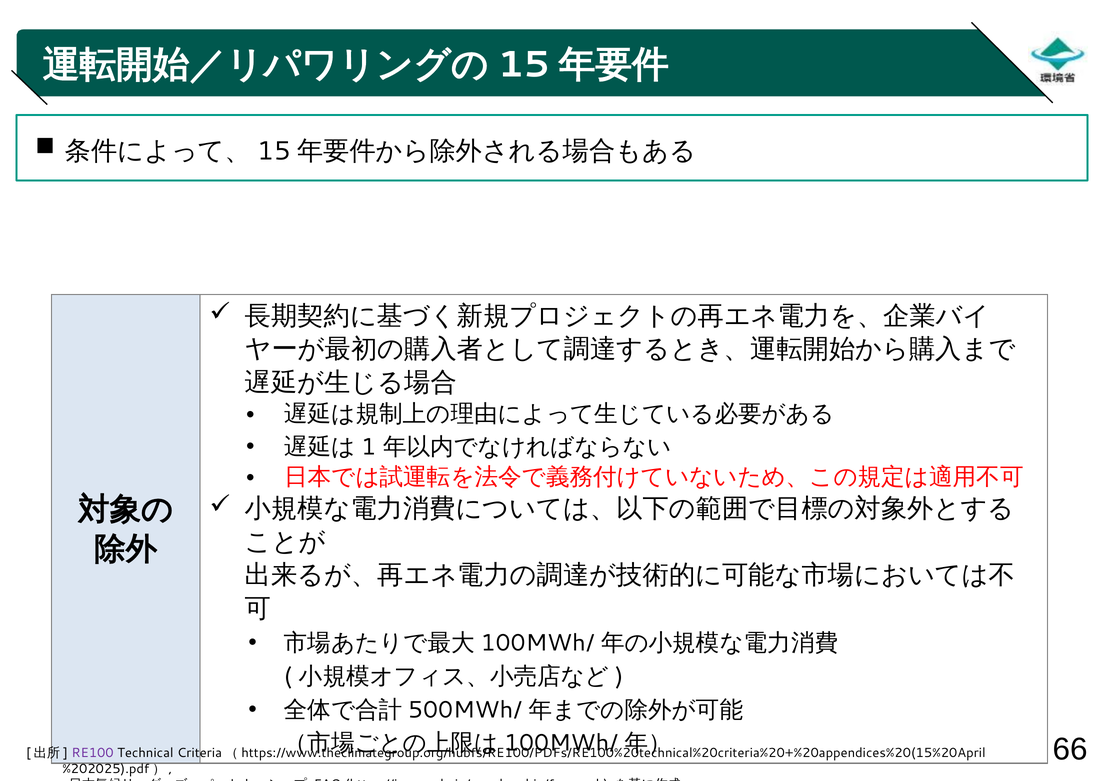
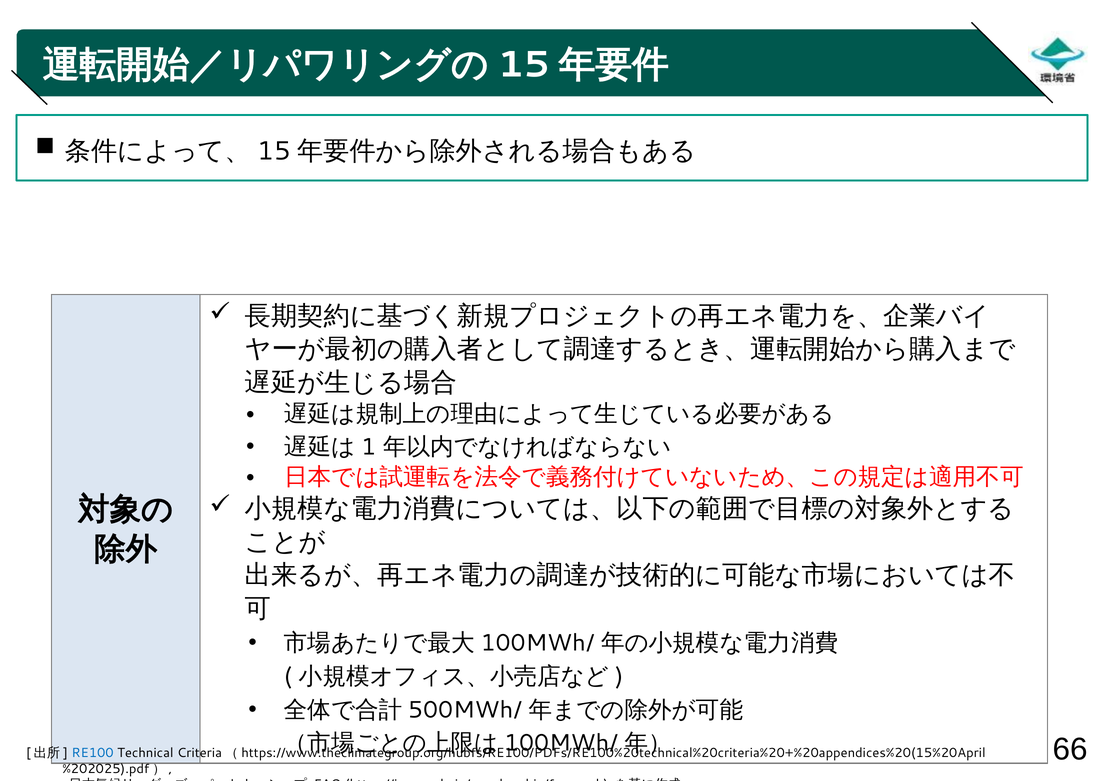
RE100 colour: purple -> blue (93, 753)
